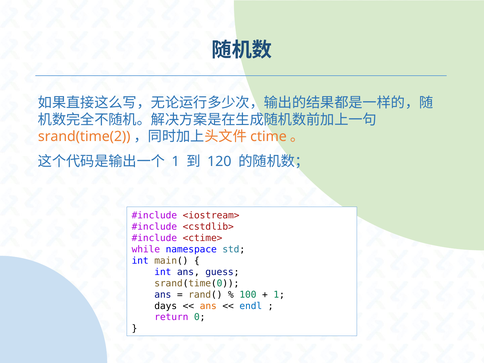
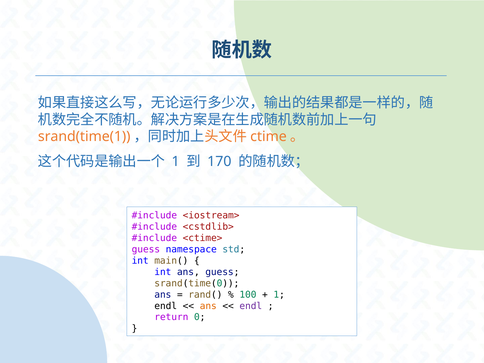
srand(time(2: srand(time(2 -> srand(time(1 (84, 137)
120: 120 -> 170 (219, 162)
while: while -> guess (146, 249)
days: days -> endl (166, 306)
endl colour: blue -> purple (251, 306)
